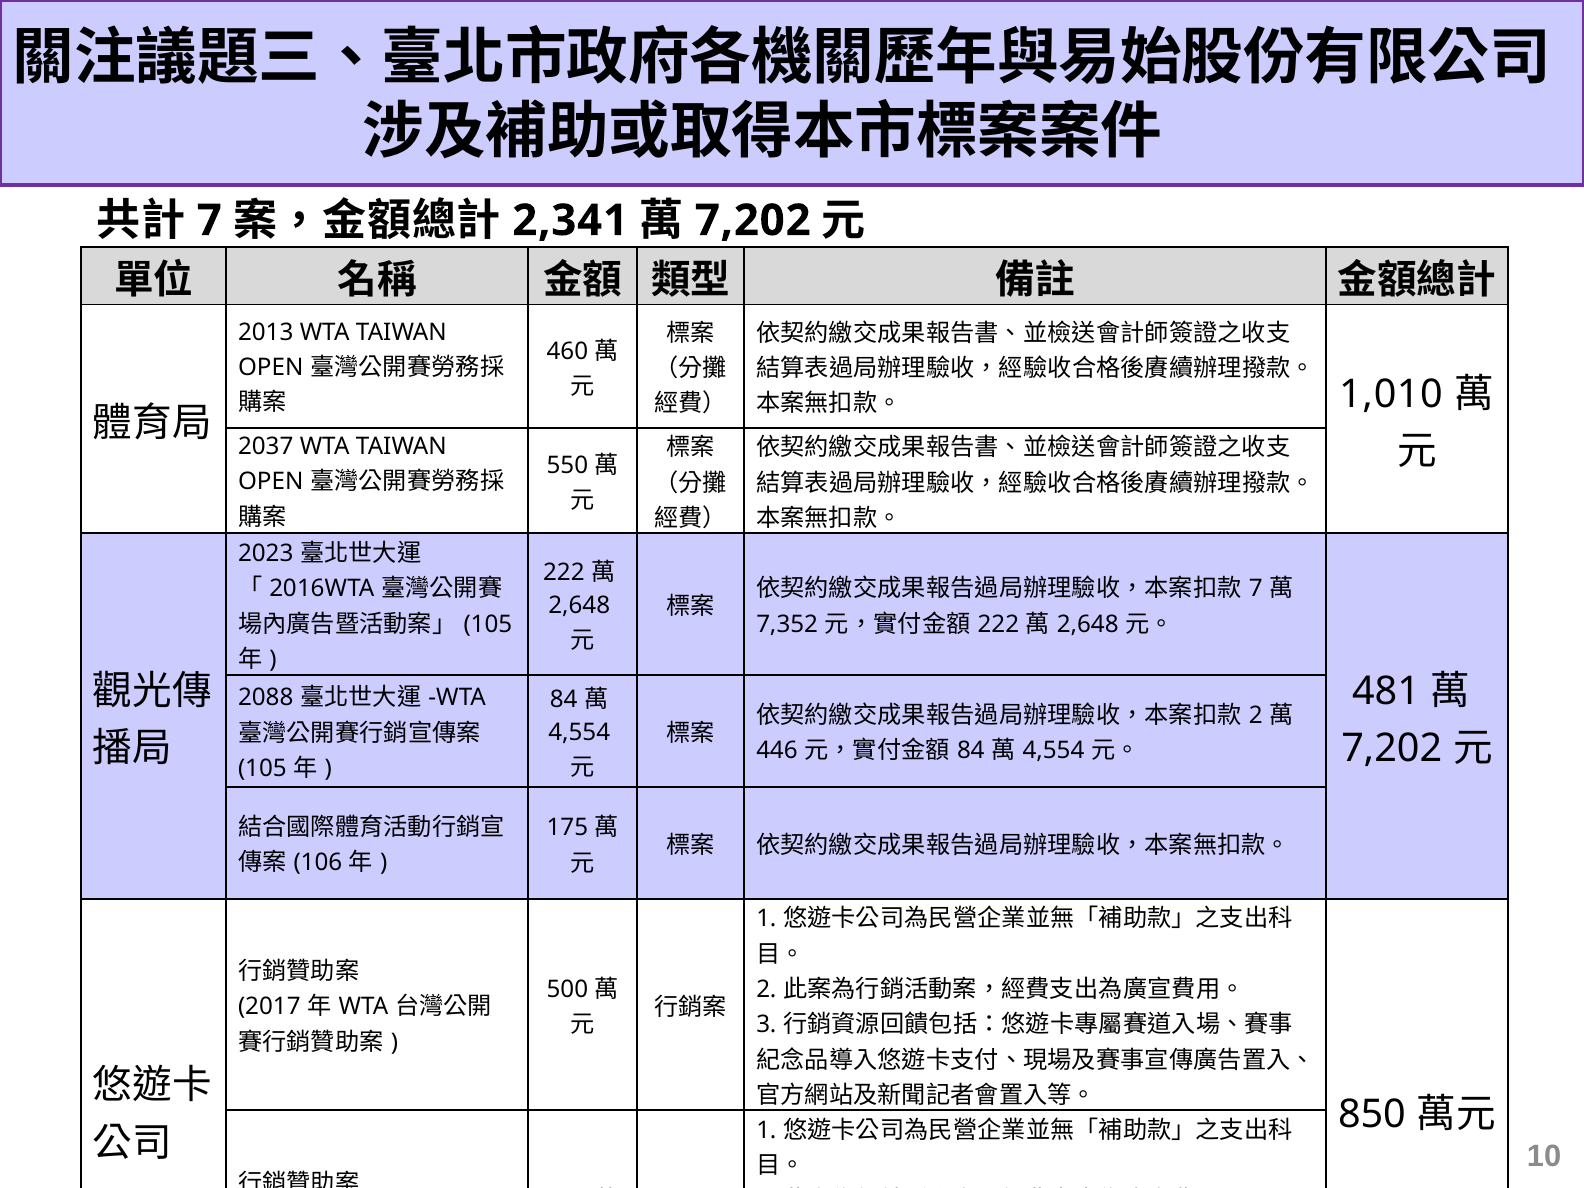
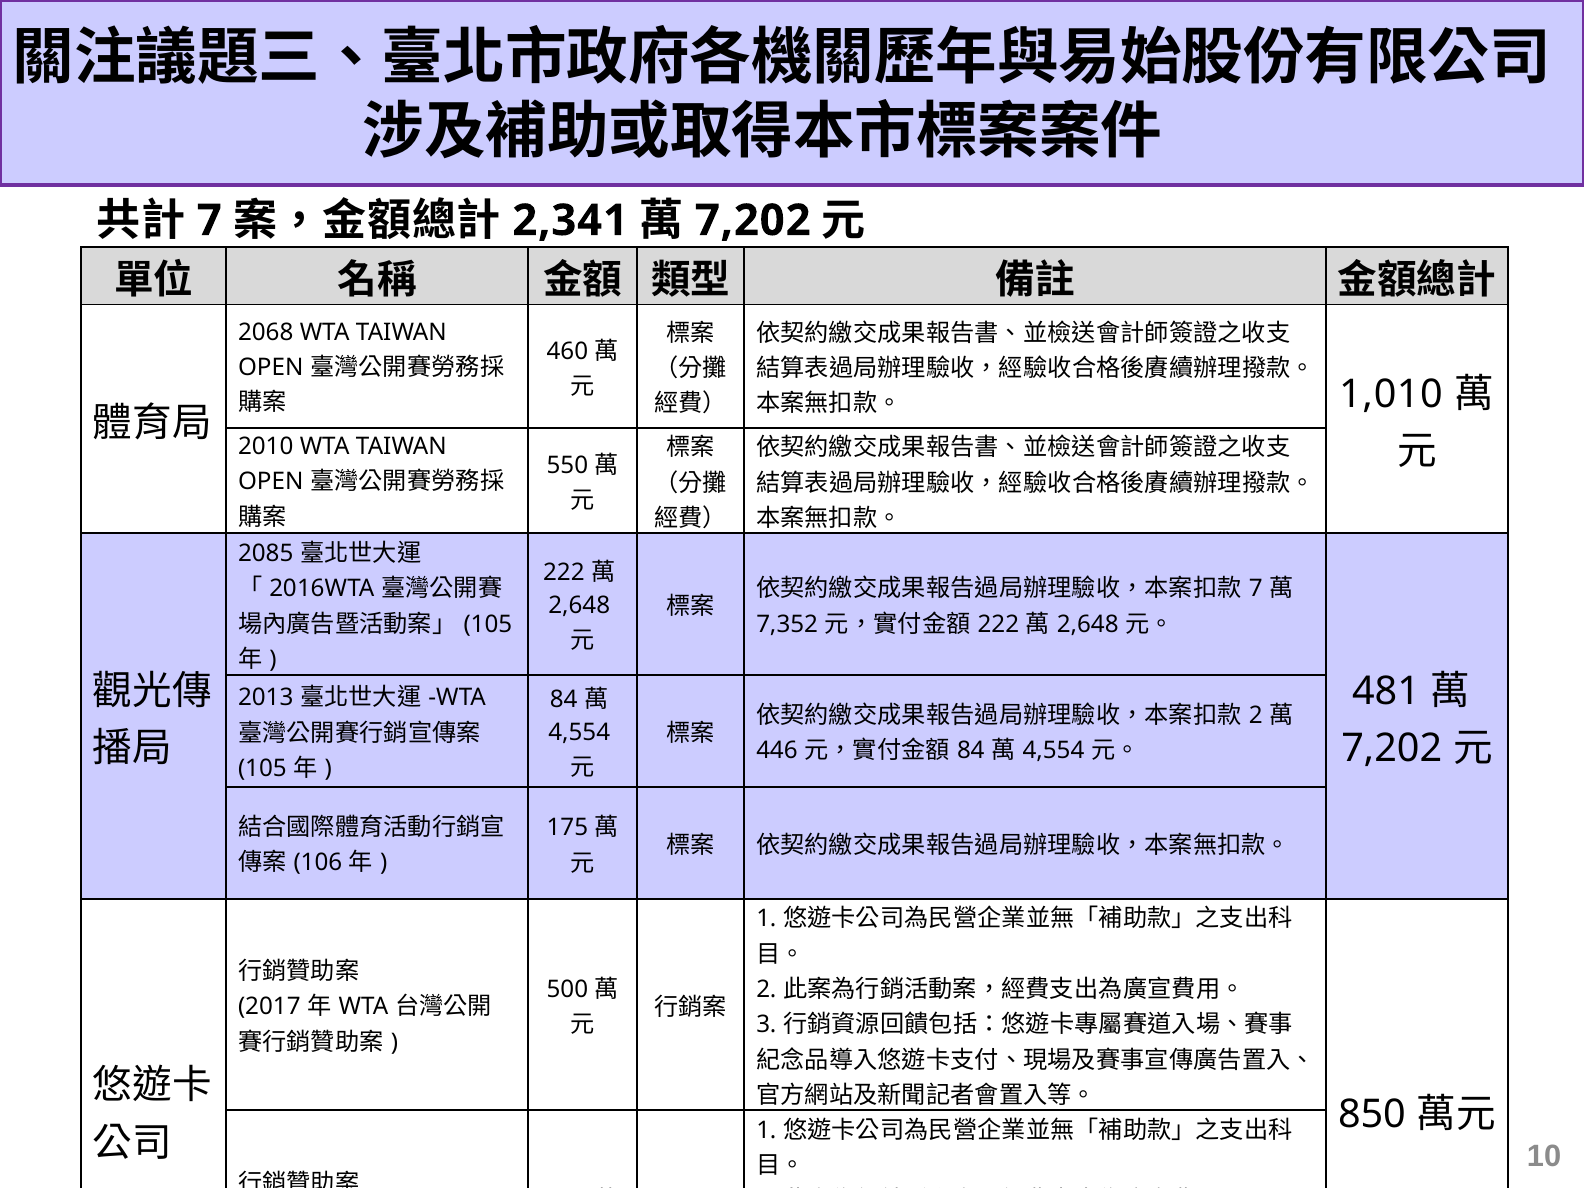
2013: 2013 -> 2068 (266, 332)
2037: 2037 -> 2010 (266, 447)
2023: 2023 -> 2085 (266, 553)
2088: 2088 -> 2013 (266, 698)
